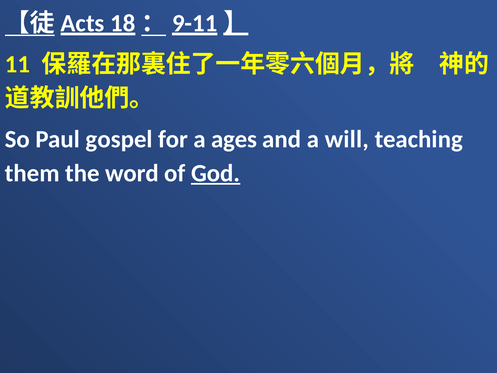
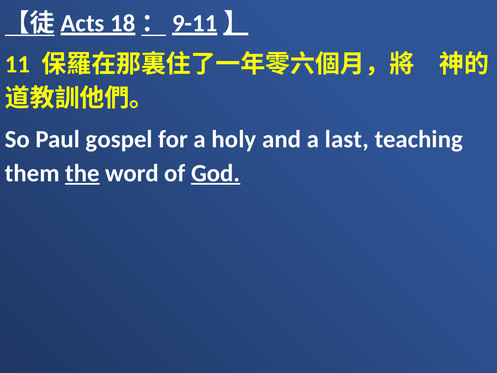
ages: ages -> holy (234, 139)
will: will -> last (347, 139)
the underline: none -> present (82, 173)
